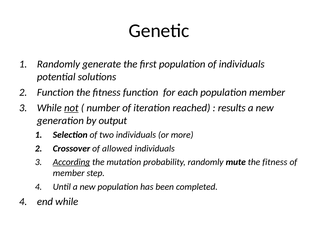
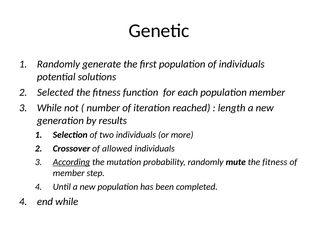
Function: Function -> Selected (55, 93)
not underline: present -> none (71, 108)
results: results -> length (232, 108)
output: output -> results (113, 121)
